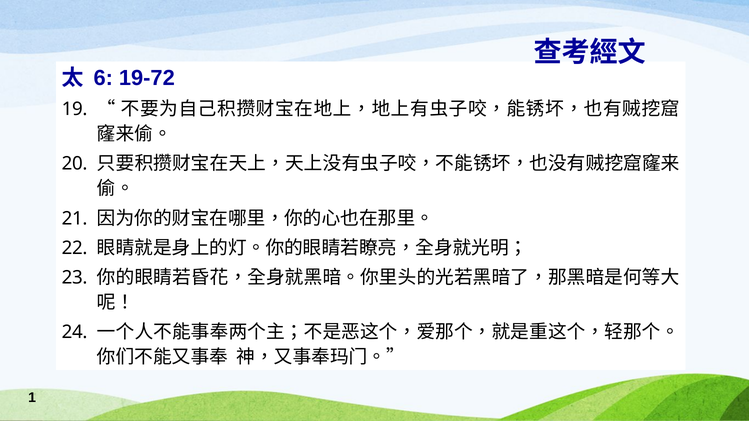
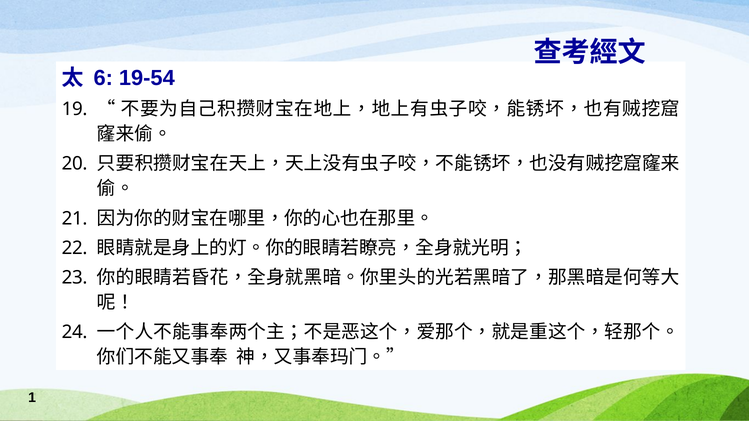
19-72: 19-72 -> 19-54 (147, 78)
